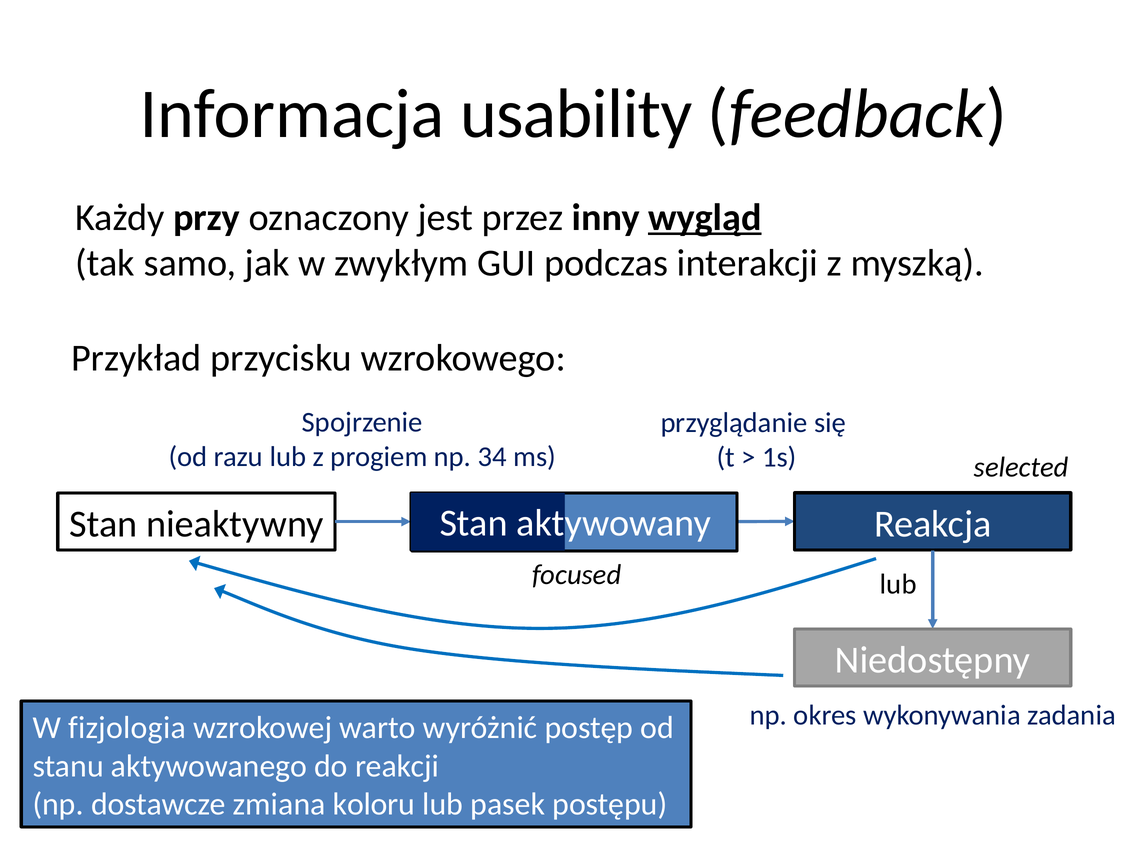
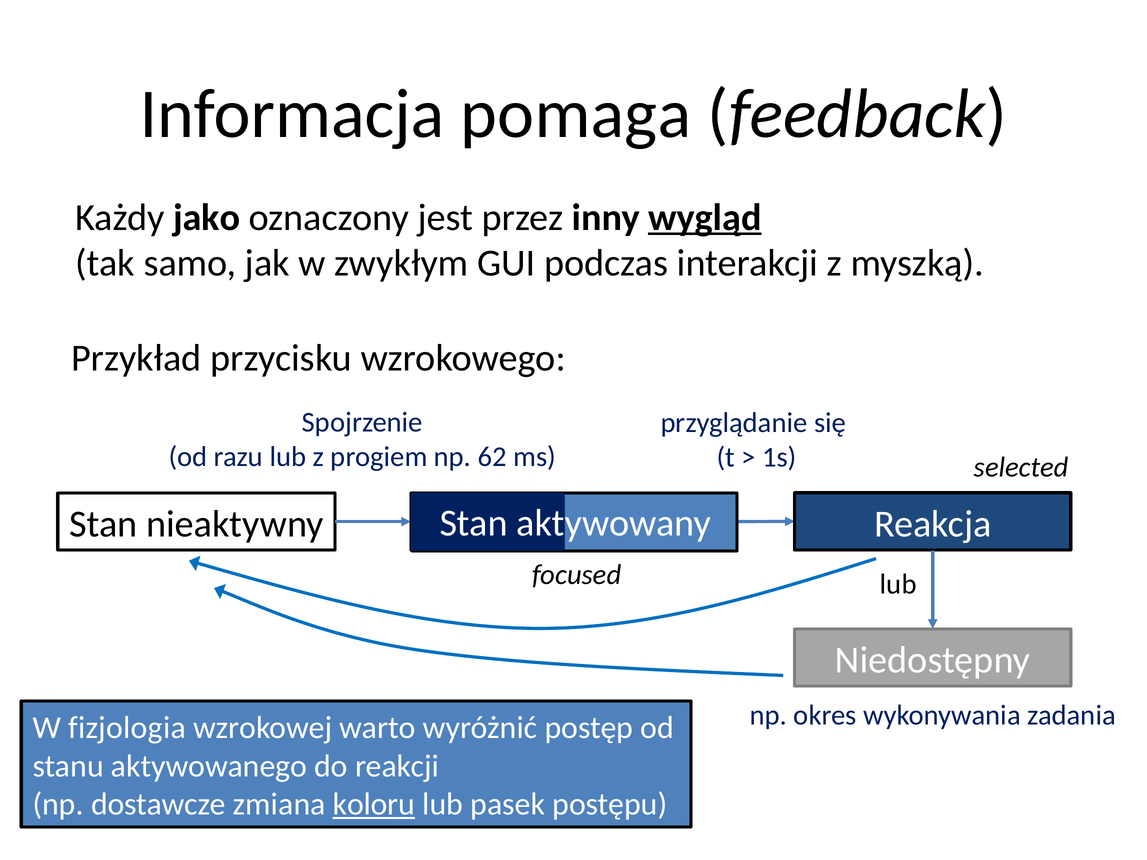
usability: usability -> pomaga (576, 114)
przy: przy -> jako (207, 217)
34: 34 -> 62 (492, 457)
koloru underline: none -> present (374, 805)
